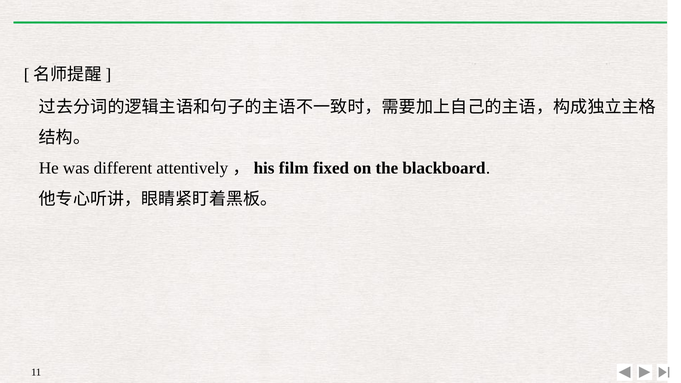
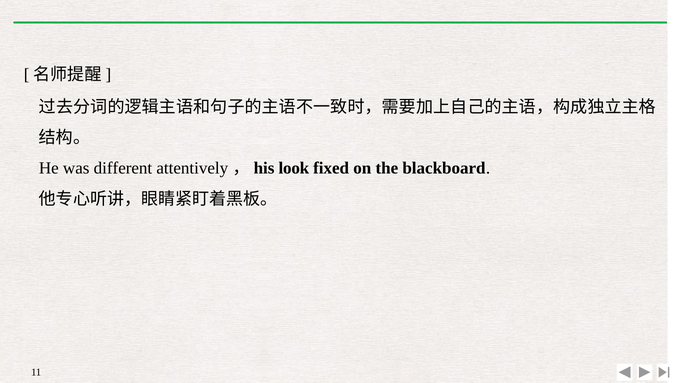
film: film -> look (294, 168)
